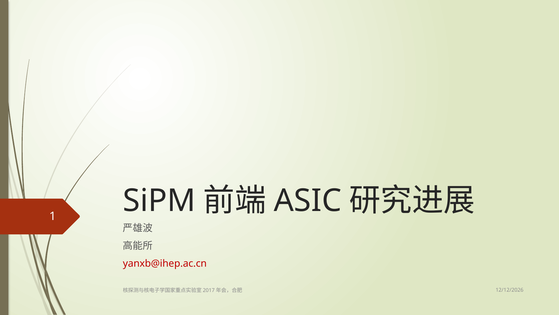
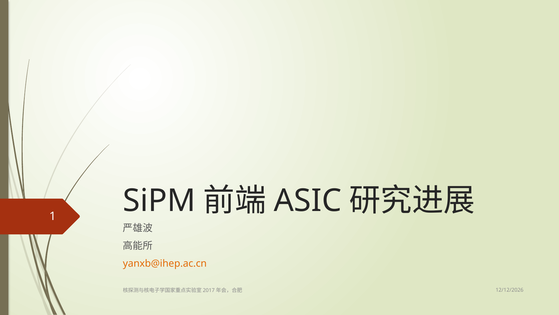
yanxb@ihep.ac.cn colour: red -> orange (165, 263)
